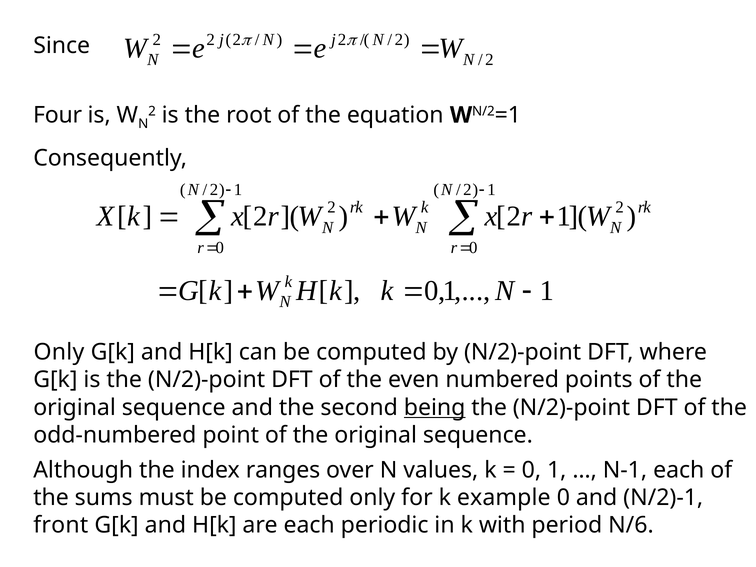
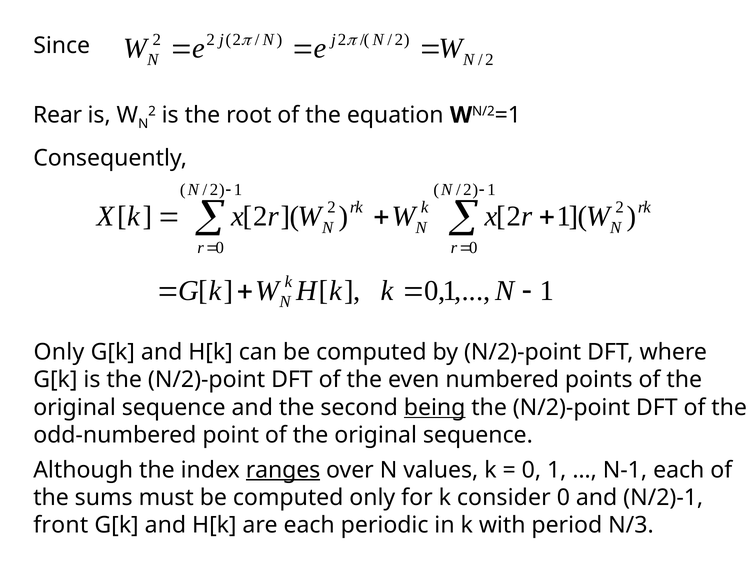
Four: Four -> Rear (58, 115)
ranges underline: none -> present (283, 470)
example: example -> consider (504, 498)
N/6: N/6 -> N/3 (631, 525)
